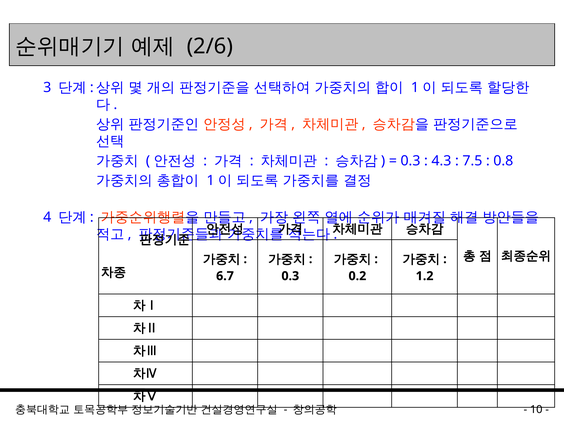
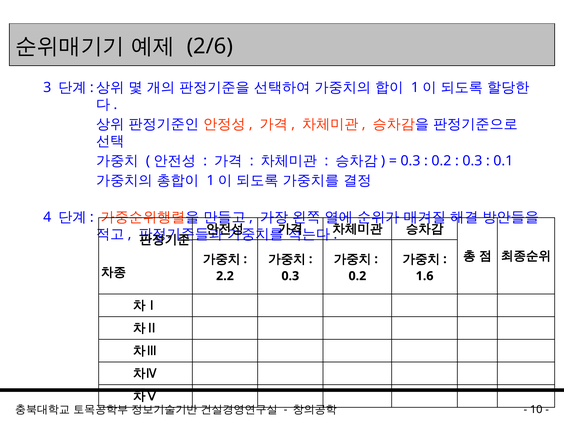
4.3: 4.3 -> 0.2 (441, 161)
7.5: 7.5 -> 0.3 (472, 161)
0.8: 0.8 -> 0.1 (503, 161)
6.7: 6.7 -> 2.2 (225, 276)
1.2: 1.2 -> 1.6 (425, 276)
